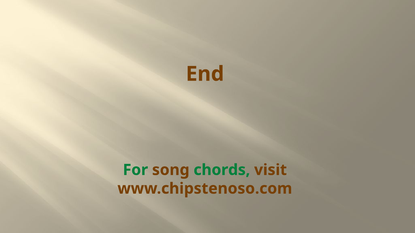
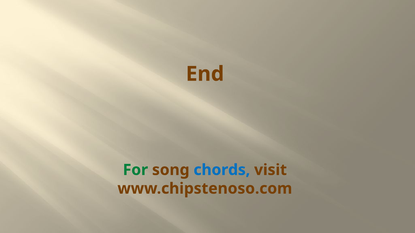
chords colour: green -> blue (222, 170)
